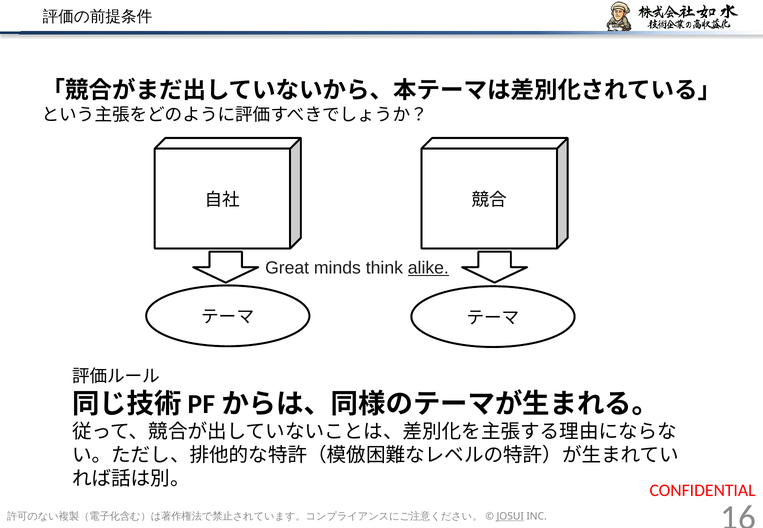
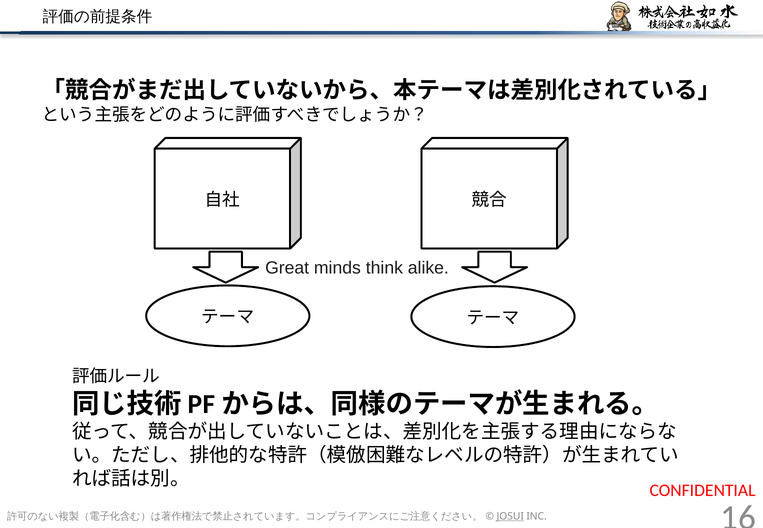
alike underline: present -> none (428, 268)
